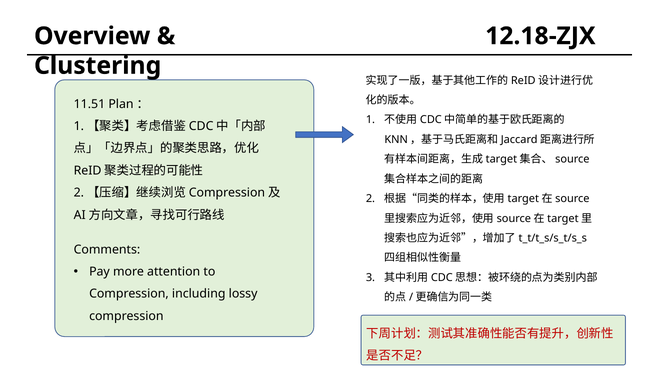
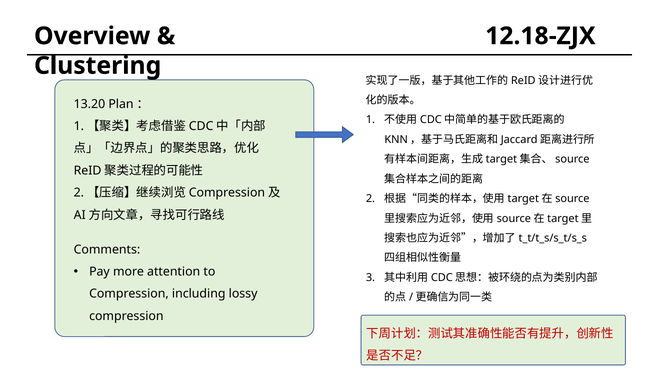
11.51: 11.51 -> 13.20 (89, 104)
